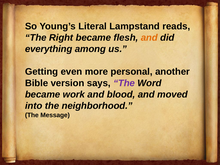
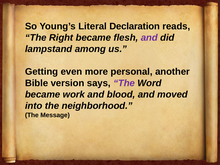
Lampstand: Lampstand -> Declaration (135, 26)
and colour: orange -> purple (149, 38)
everything: everything -> lampstand (49, 49)
